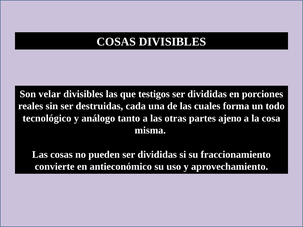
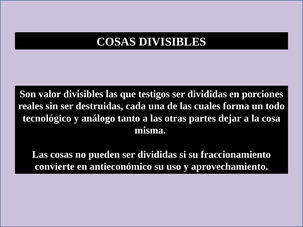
velar: velar -> valor (50, 94)
ajeno: ajeno -> dejar (230, 118)
